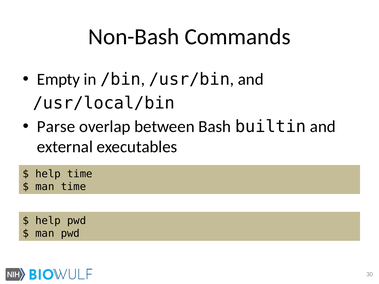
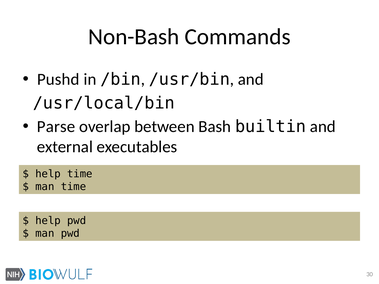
Empty: Empty -> Pushd (58, 80)
